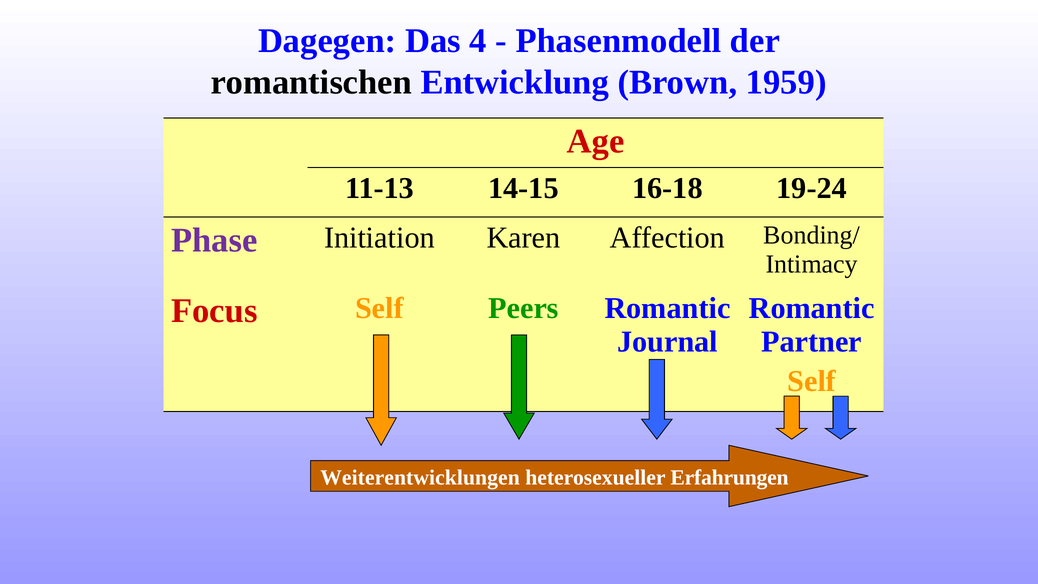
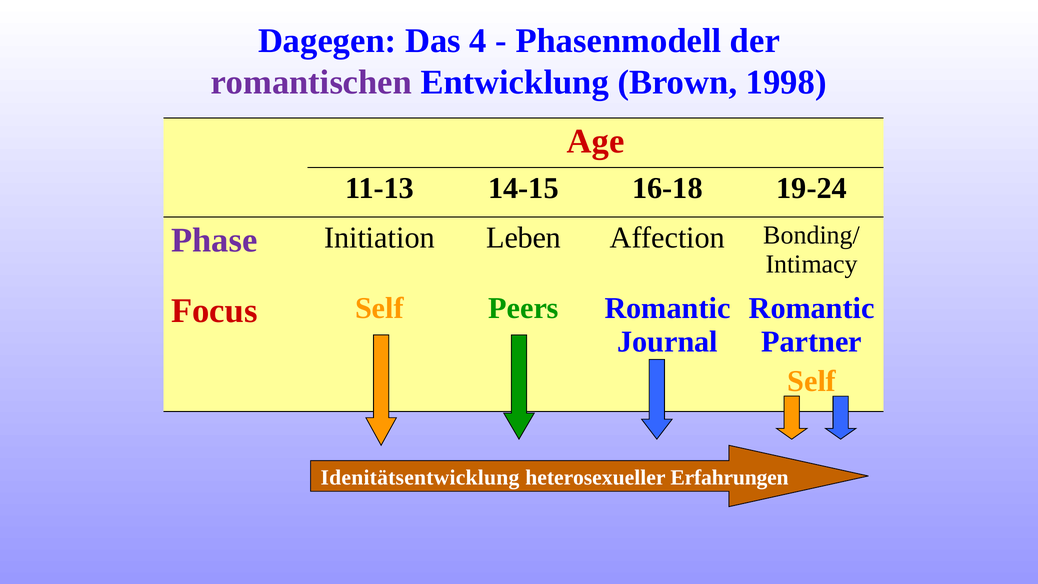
romantischen colour: black -> purple (311, 82)
1959: 1959 -> 1998 (786, 82)
Karen: Karen -> Leben (524, 238)
Weiterentwicklungen: Weiterentwicklungen -> Idenitätsentwicklung (420, 477)
